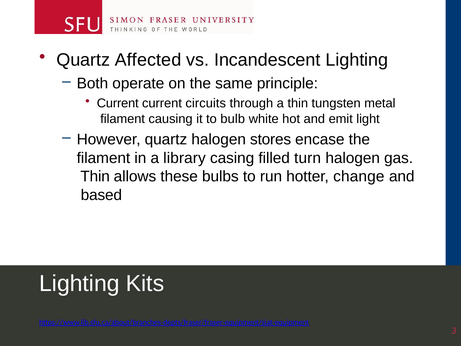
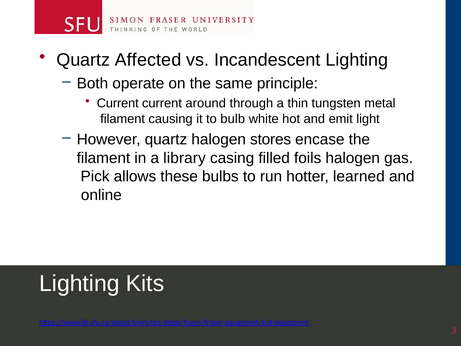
circuits: circuits -> around (206, 103)
turn: turn -> foils (308, 158)
Thin: Thin -> Pick (95, 176)
change: change -> learned (359, 176)
based: based -> online (101, 195)
